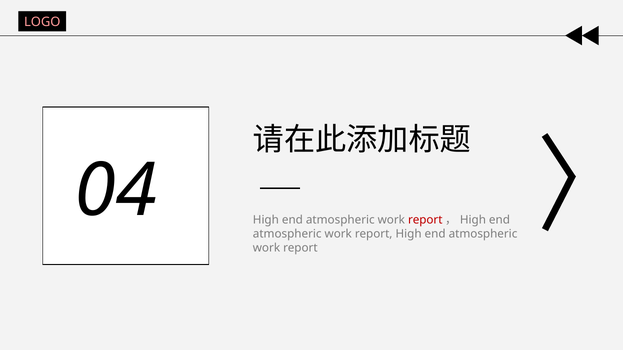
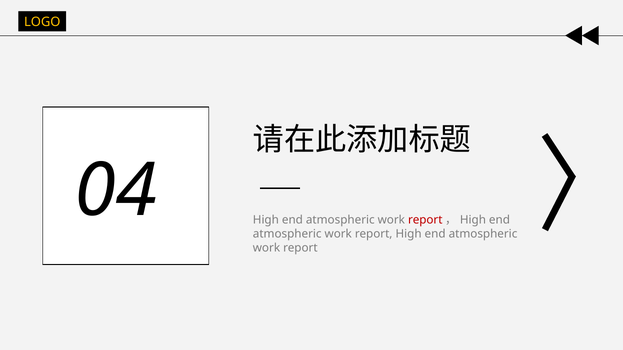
LOGO colour: pink -> yellow (42, 22)
